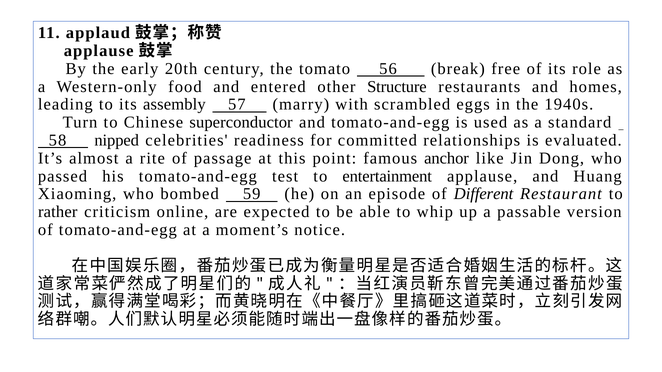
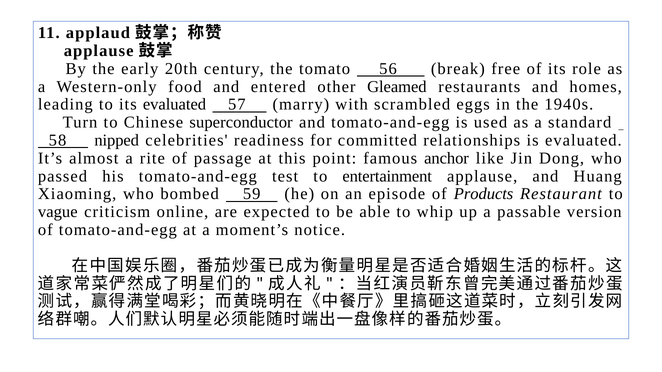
Structure: Structure -> Gleamed (397, 87)
its assembly: assembly -> evaluated (174, 105)
Different: Different -> Products (484, 194)
rather: rather -> vague (58, 212)
